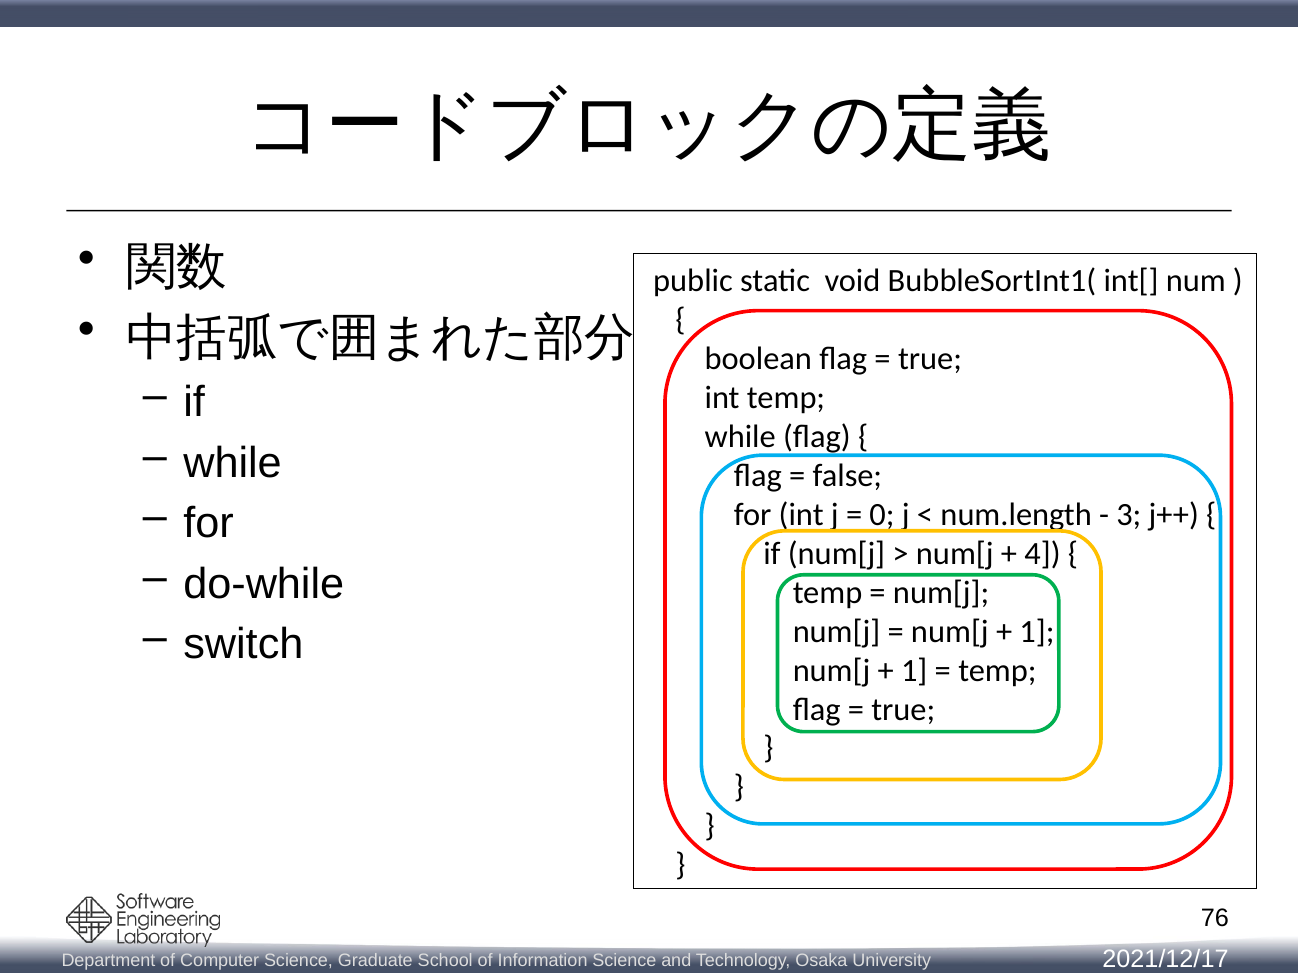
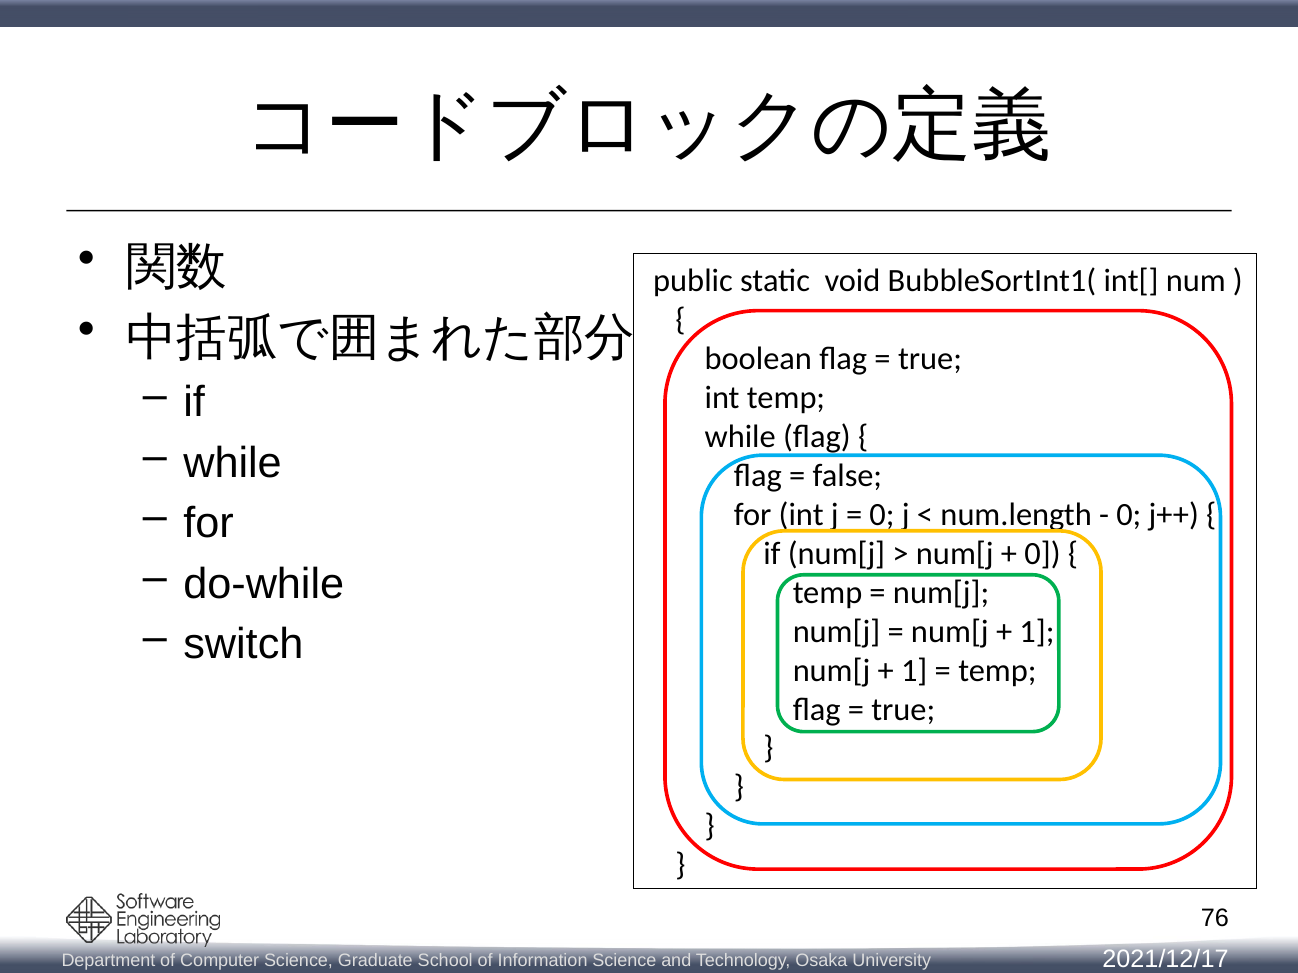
3: 3 -> 0 (1129, 515)
4: 4 -> 0 (1042, 554)
